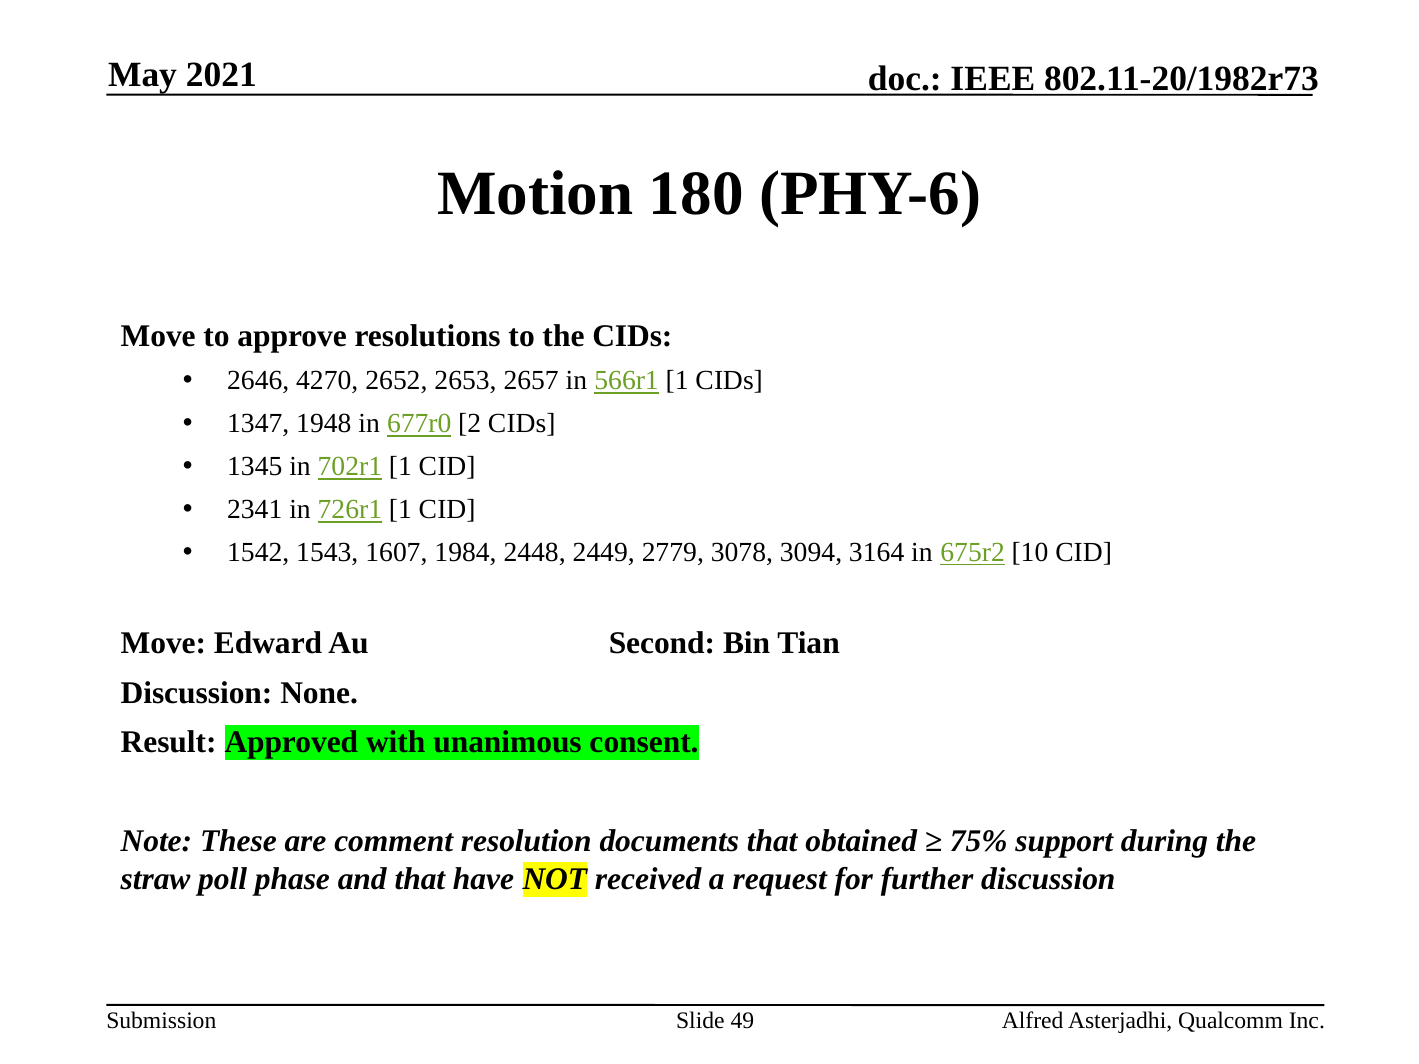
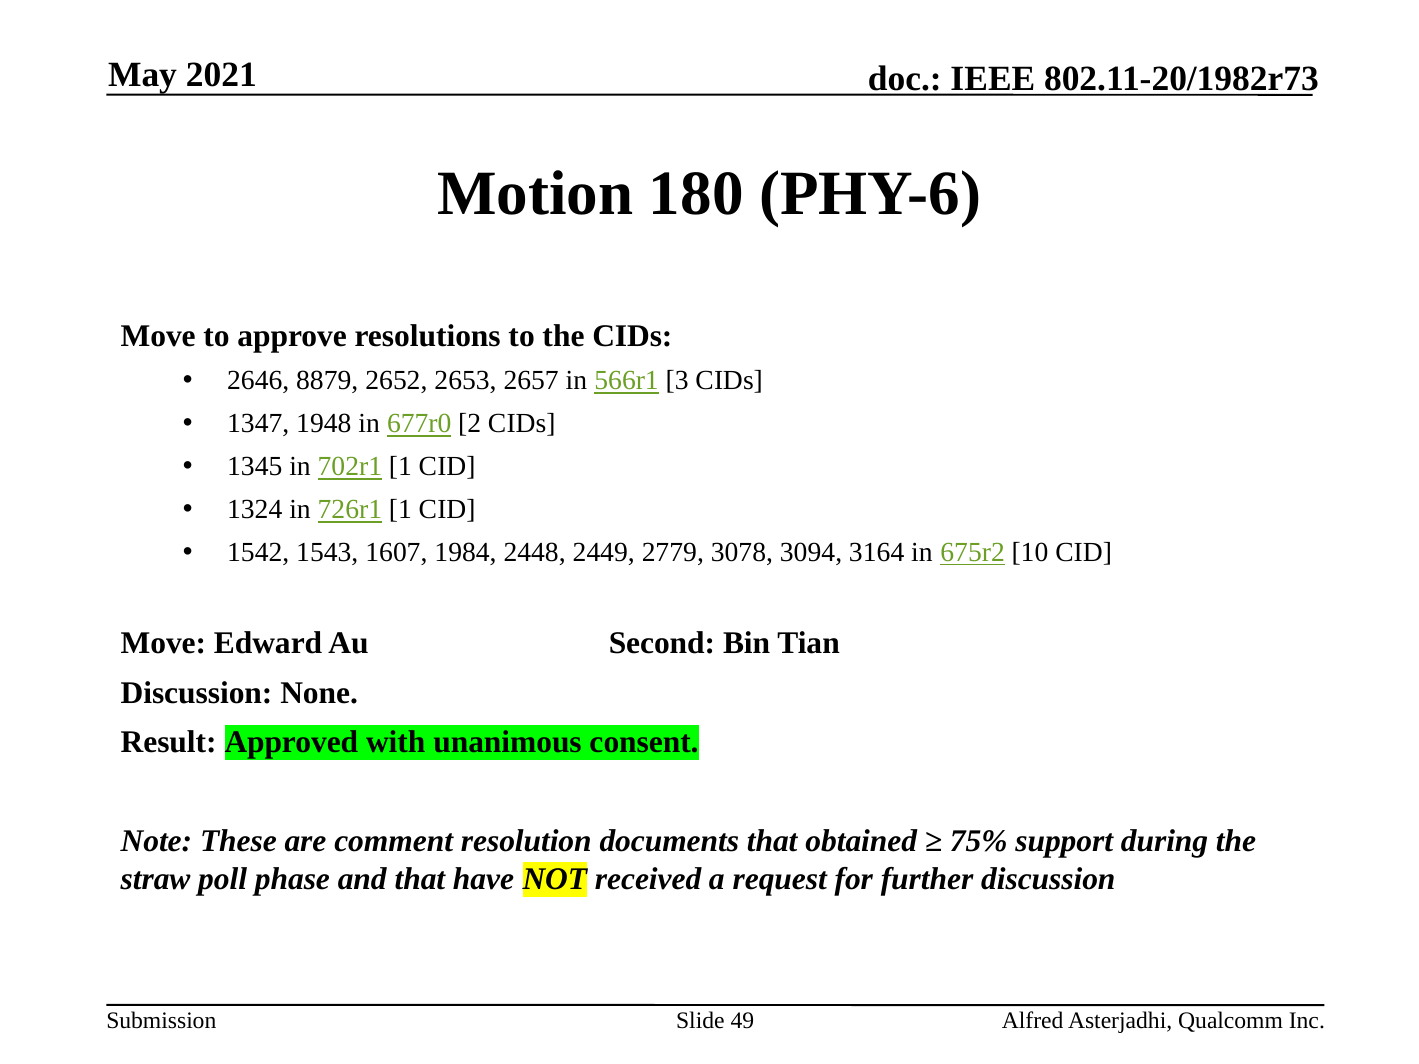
4270: 4270 -> 8879 (327, 381)
566r1 1: 1 -> 3 (677, 381)
2341: 2341 -> 1324 (255, 510)
